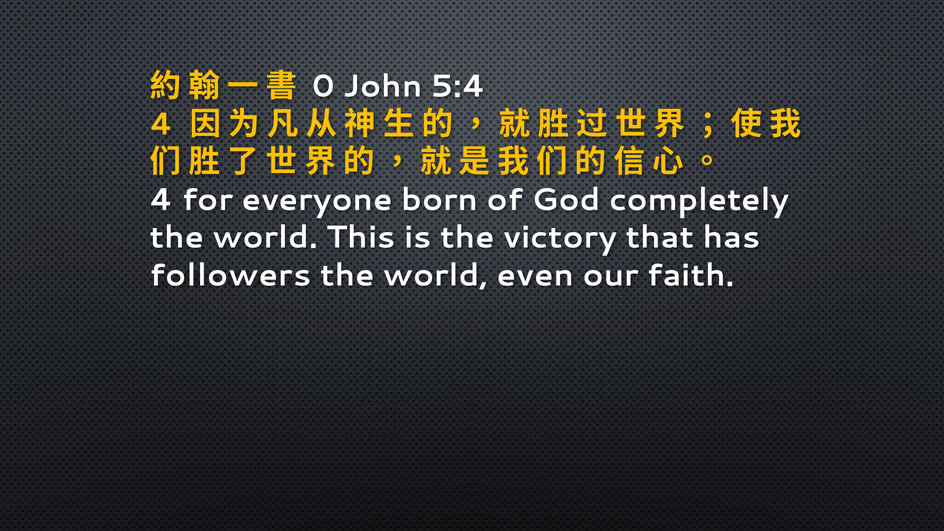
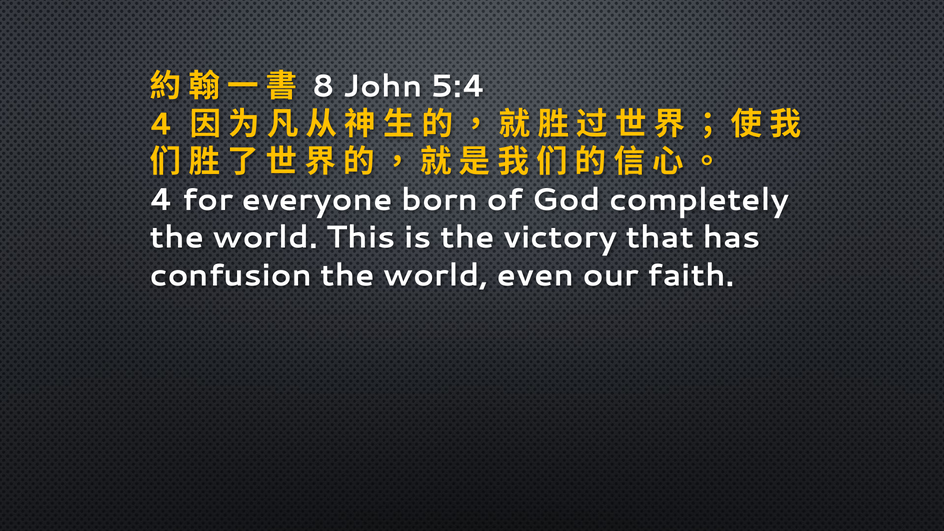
0: 0 -> 8 (323, 86)
followers: followers -> confusion (231, 275)
